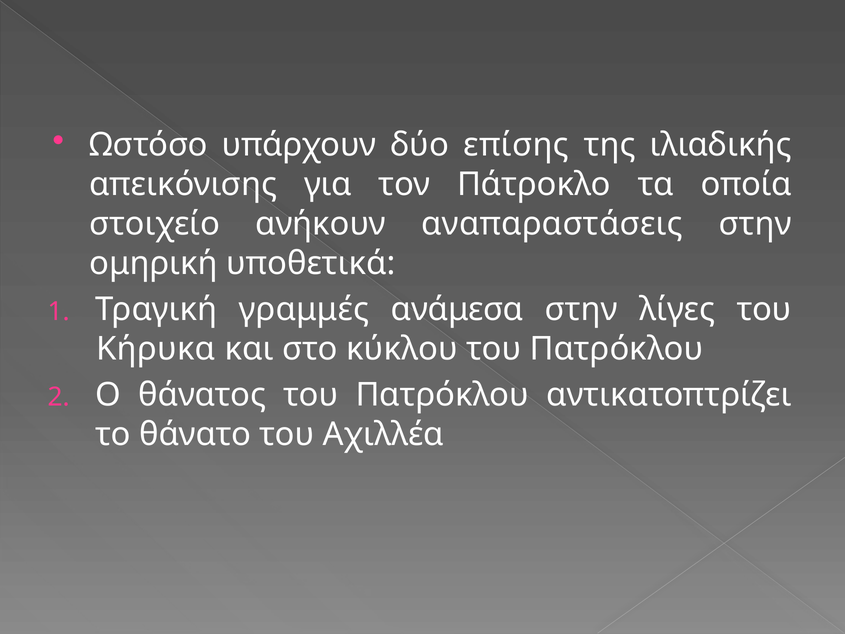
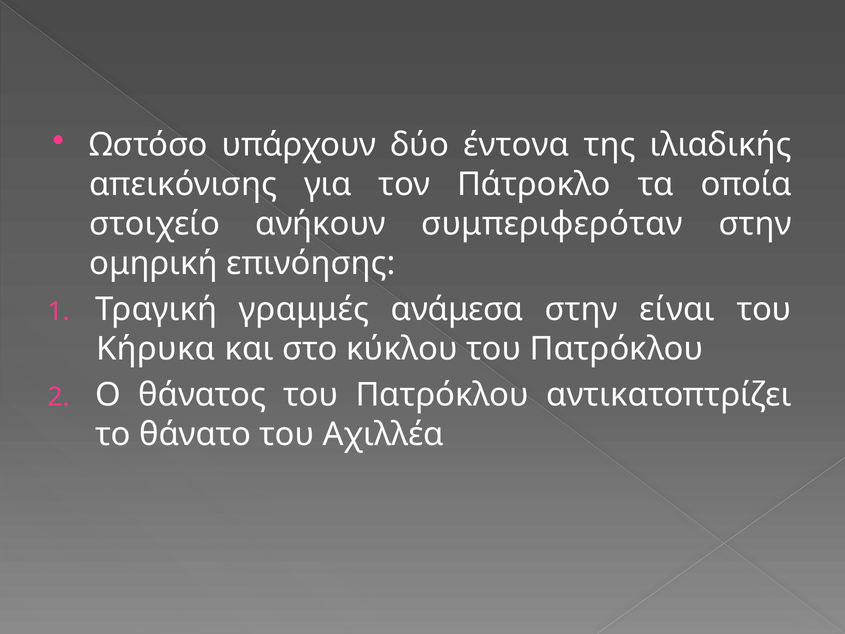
επίσης: επίσης -> έντονα (516, 145)
αναπαραστάσεις: αναπαραστάσεις -> συμπεριφερόταν (552, 224)
υποθετικά: υποθετικά -> επινόησης (311, 263)
λίγες: λίγες -> είναι (677, 309)
